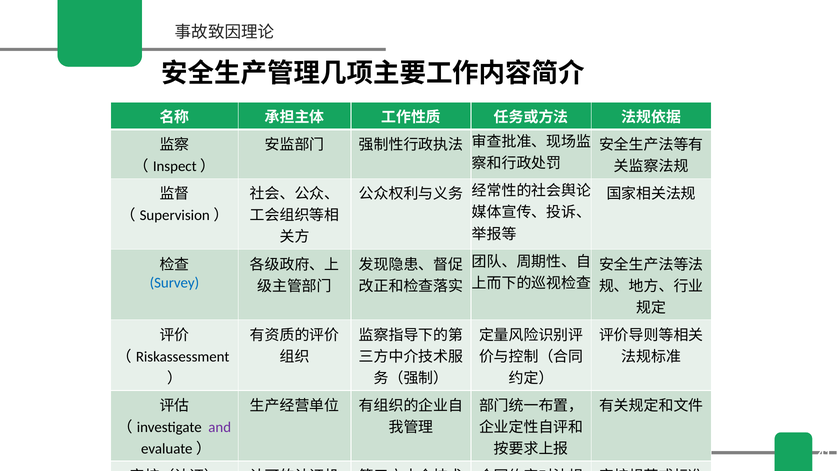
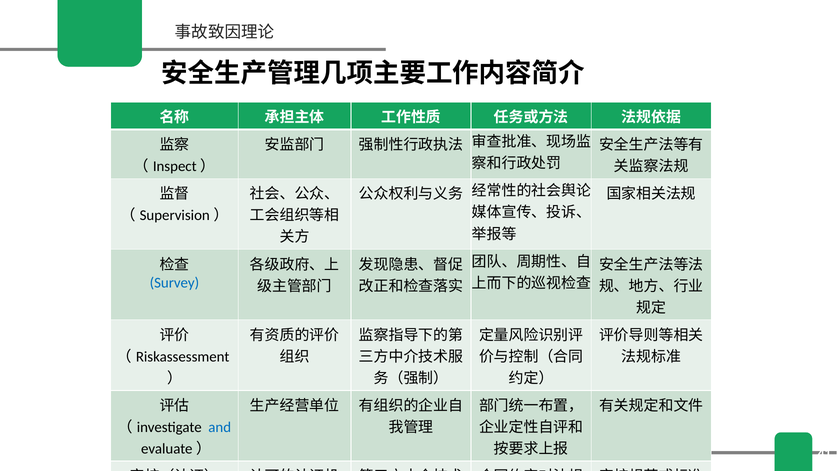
and colour: purple -> blue (220, 427)
